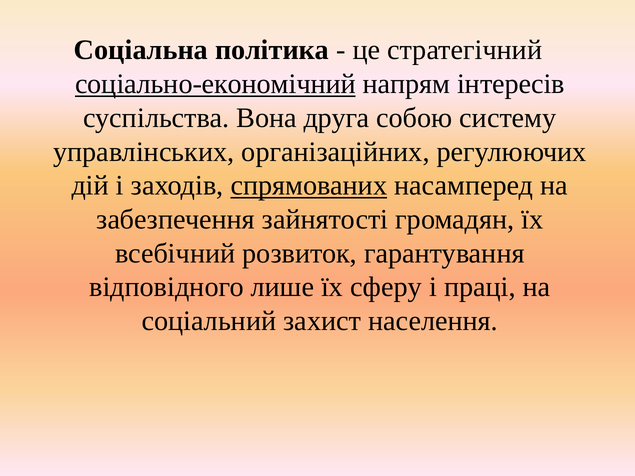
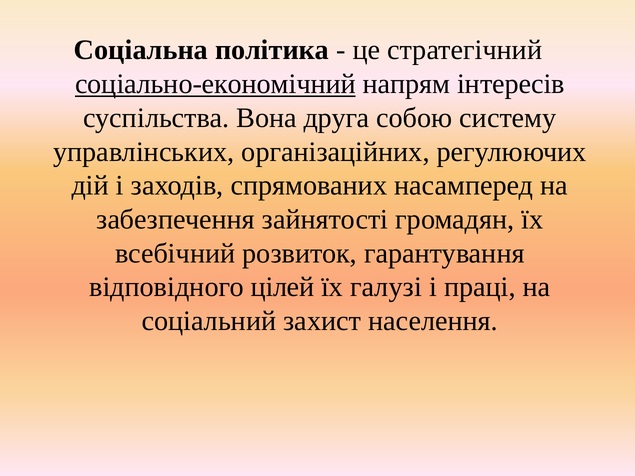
спрямованих underline: present -> none (309, 186)
лише: лише -> цілей (283, 287)
сферу: сферу -> галузі (386, 287)
